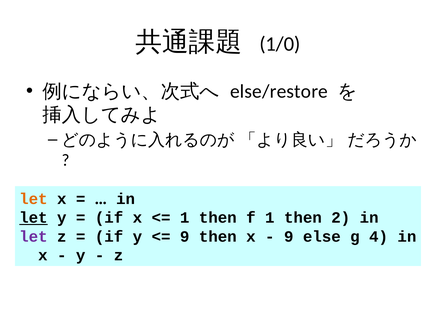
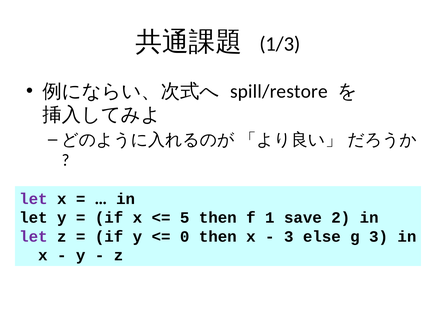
1/0: 1/0 -> 1/3 (280, 44)
else/restore: else/restore -> spill/restore (279, 91)
let colour: orange -> purple (33, 199)
let underline: present -> none (33, 218)
1: 1 -> 5 (185, 218)
f 1 then: then -> save (303, 218)
9: 9 -> 0 (185, 237)
9: 9 -> 3 (289, 237)
g 4: 4 -> 3 (379, 237)
